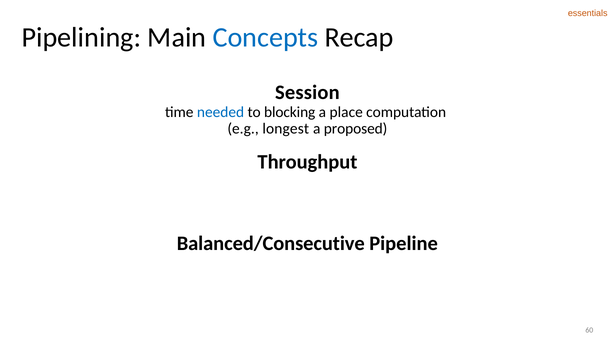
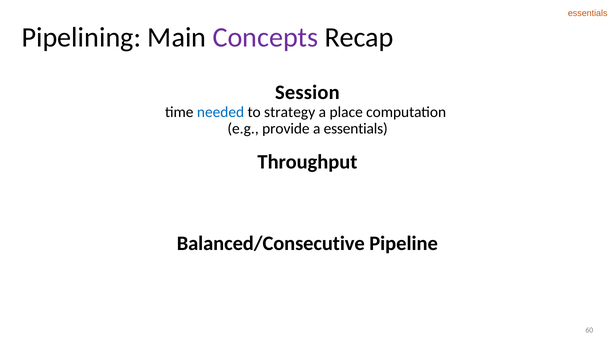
Concepts colour: blue -> purple (266, 37)
blocking: blocking -> strategy (290, 112)
longest: longest -> provide (286, 129)
a proposed: proposed -> essentials (356, 129)
